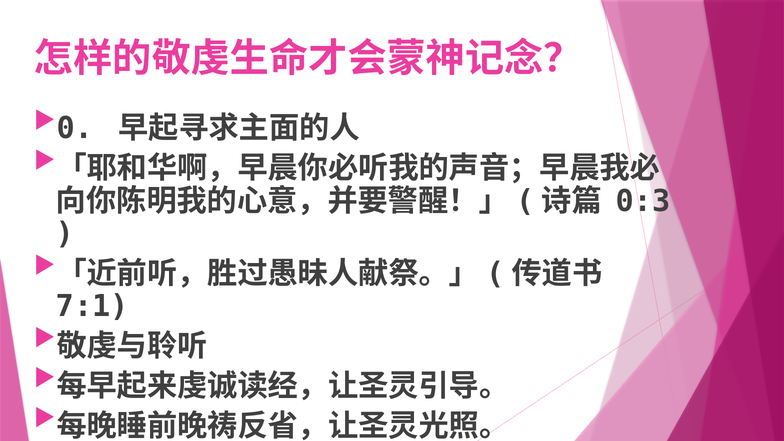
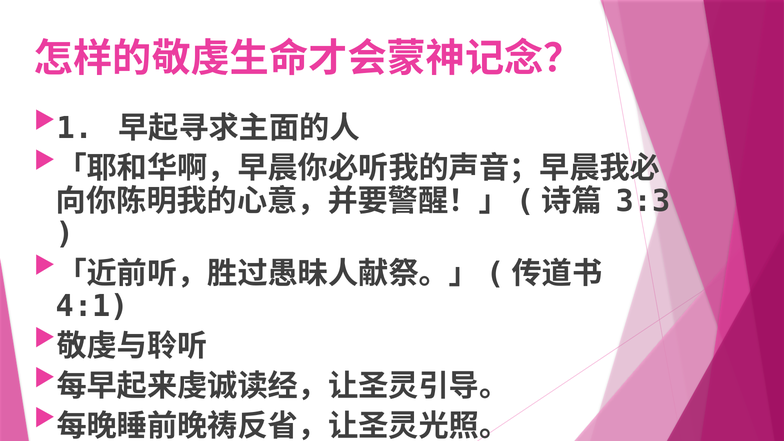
0: 0 -> 1 (75, 128)
0:3: 0:3 -> 3:3 (643, 201)
7:1: 7:1 -> 4:1 (92, 306)
